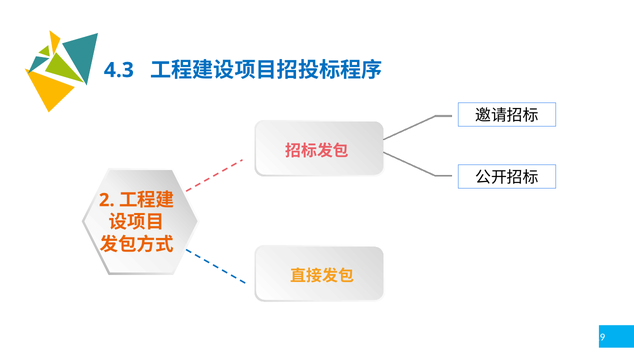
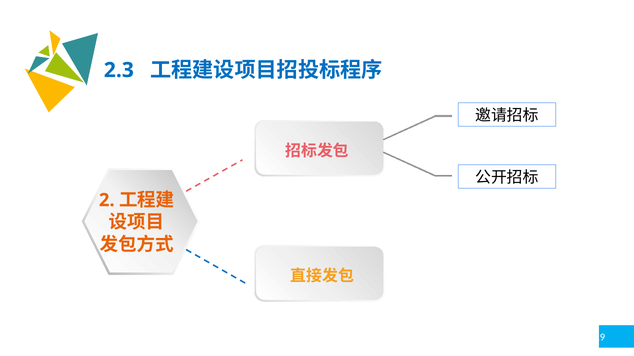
4.3: 4.3 -> 2.3 (119, 70)
